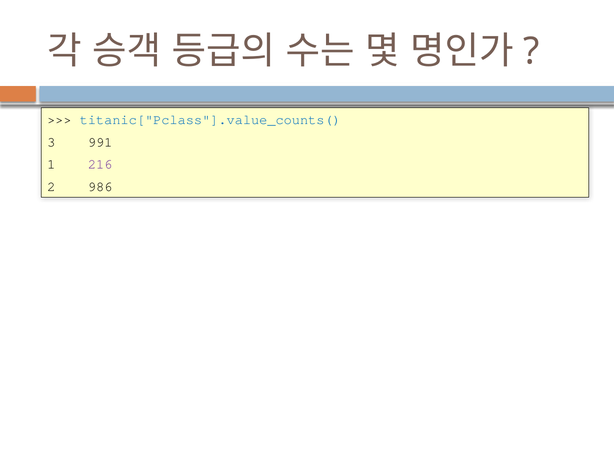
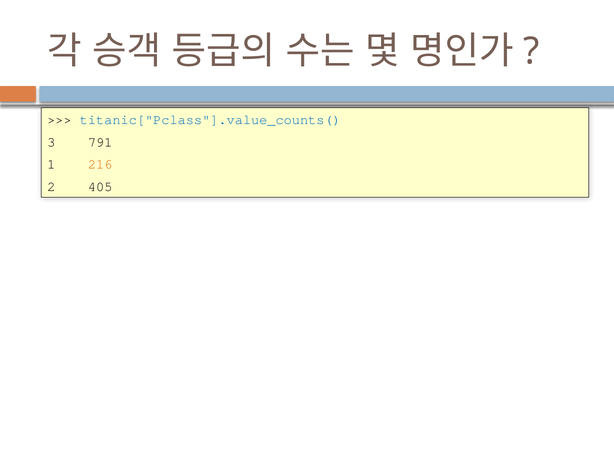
991: 991 -> 791 (100, 142)
216 colour: purple -> orange (100, 164)
986: 986 -> 405 (100, 187)
